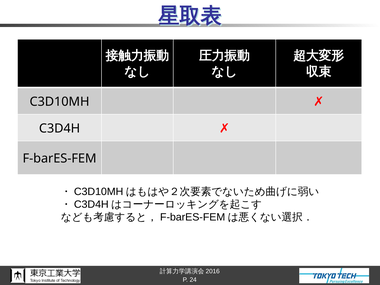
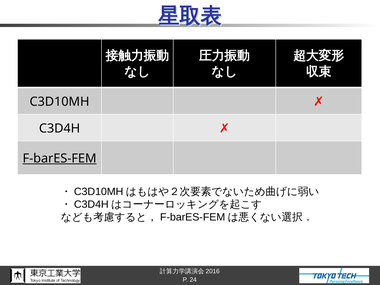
F-barES-FEM underline: none -> present (60, 159)
